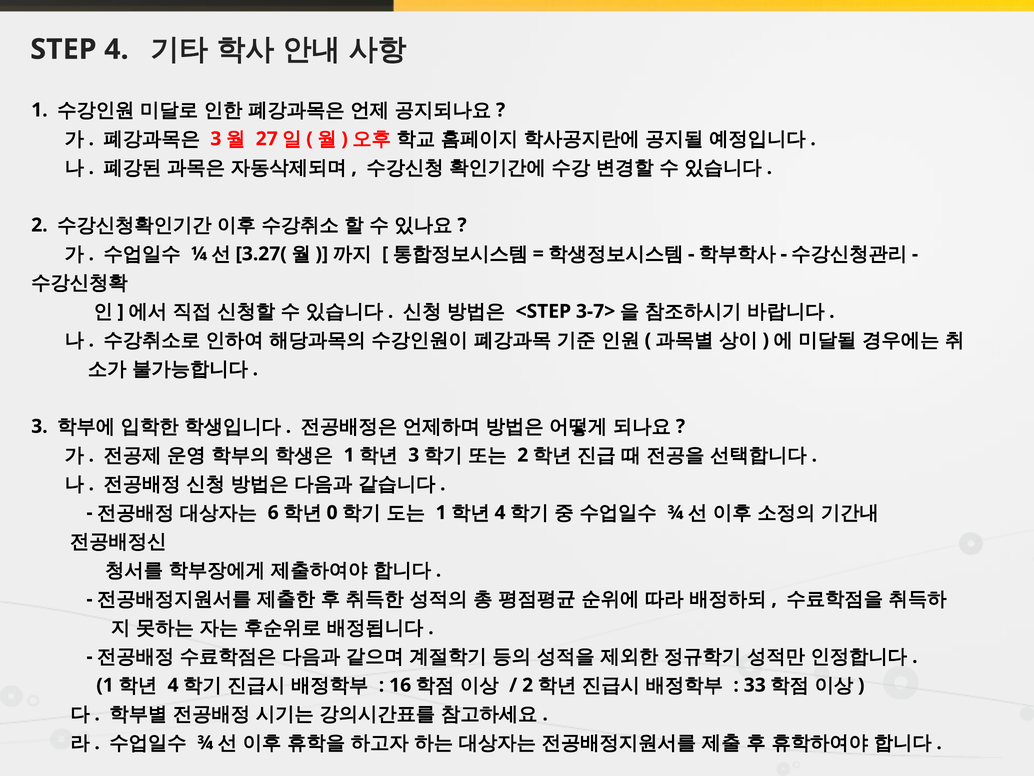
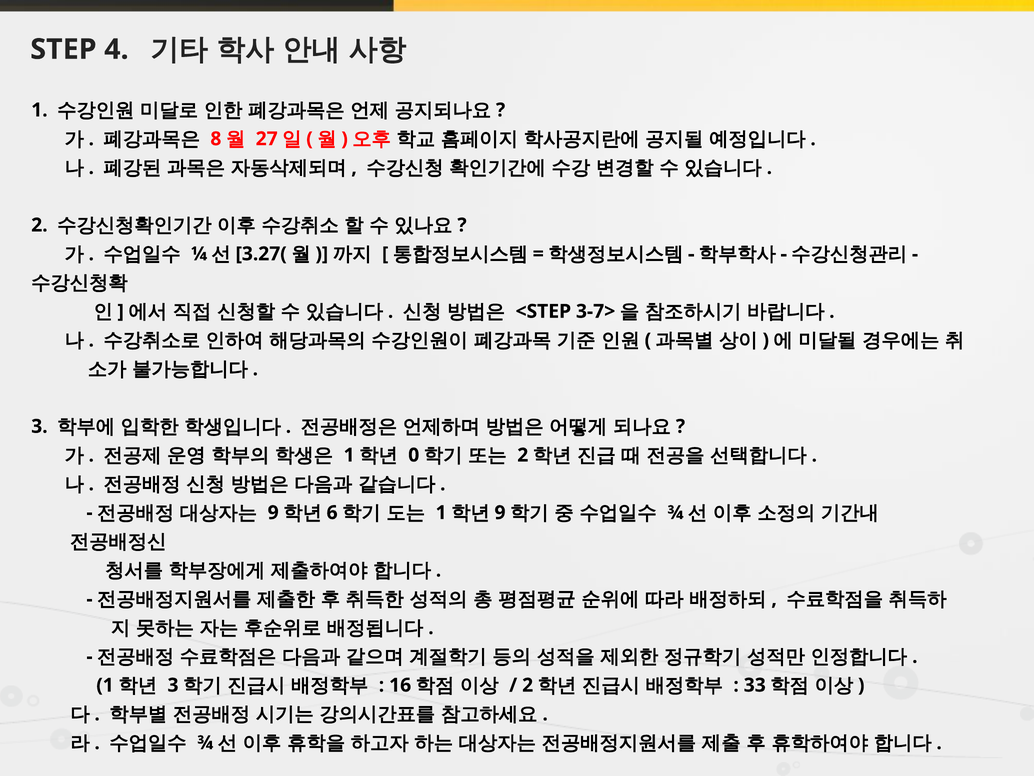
3: 3 -> 8 (216, 139)
3: 3 -> 0 (414, 455)
6: 6 -> 9 (273, 512)
0: 0 -> 6 (332, 512)
4: 4 -> 9 (500, 512)
4: 4 -> 3 (173, 685)
